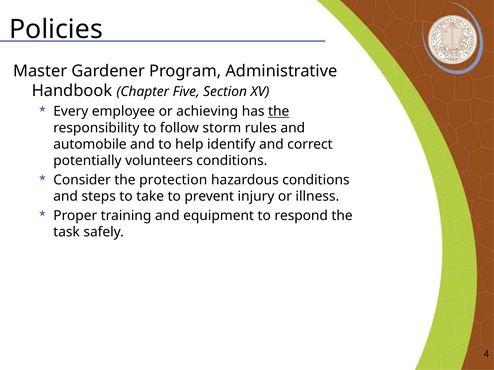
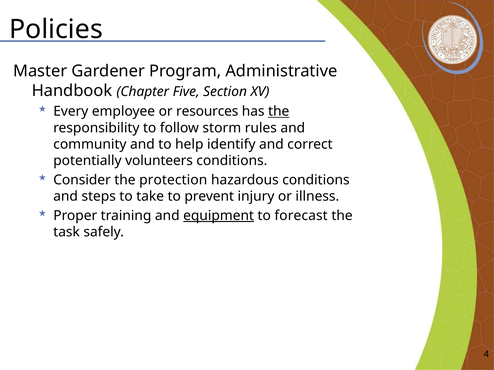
achieving: achieving -> resources (207, 112)
automobile: automobile -> community (90, 145)
equipment underline: none -> present (219, 216)
respond: respond -> forecast (301, 216)
